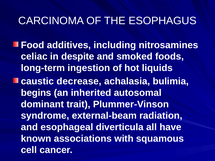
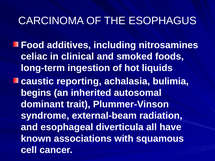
despite: despite -> clinical (78, 57)
decrease: decrease -> reporting (79, 81)
